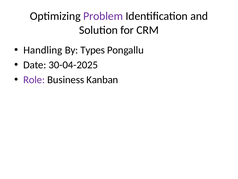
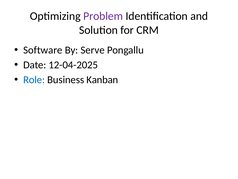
Handling: Handling -> Software (43, 50)
Types: Types -> Serve (93, 50)
30-04-2025: 30-04-2025 -> 12-04-2025 (73, 65)
Role colour: purple -> blue (34, 80)
